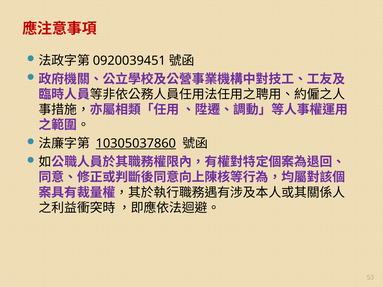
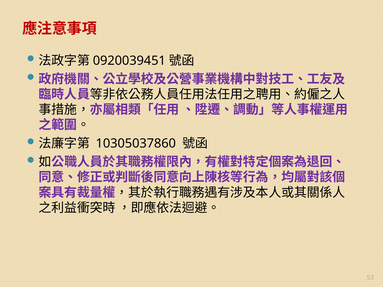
10305037860 underline: present -> none (136, 144)
